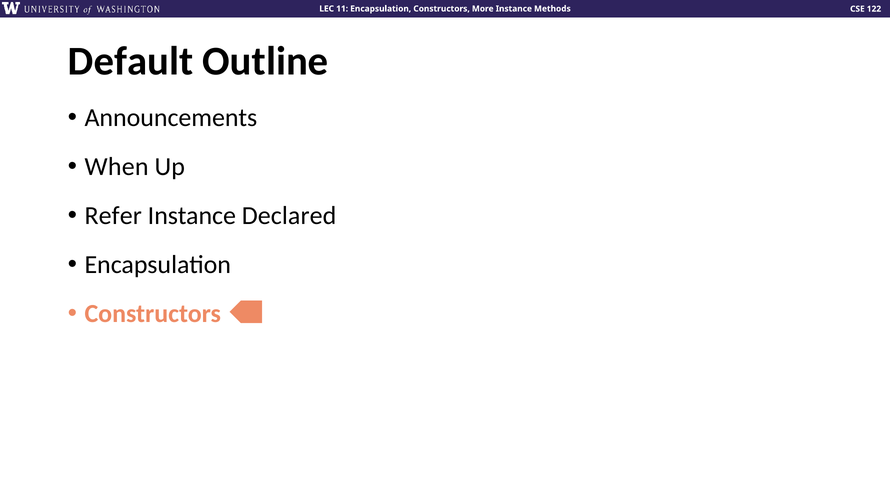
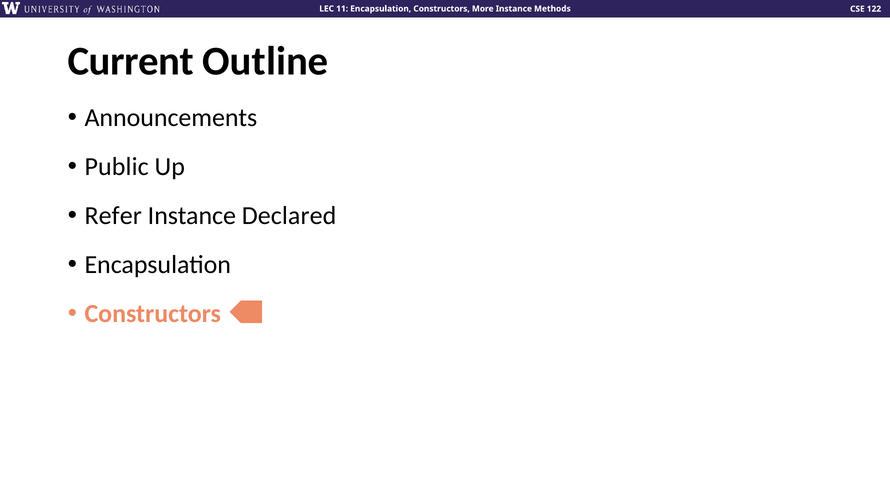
Default: Default -> Current (131, 61)
When: When -> Public (117, 167)
